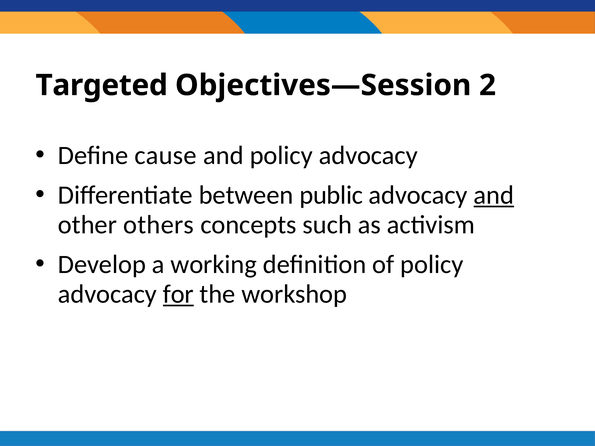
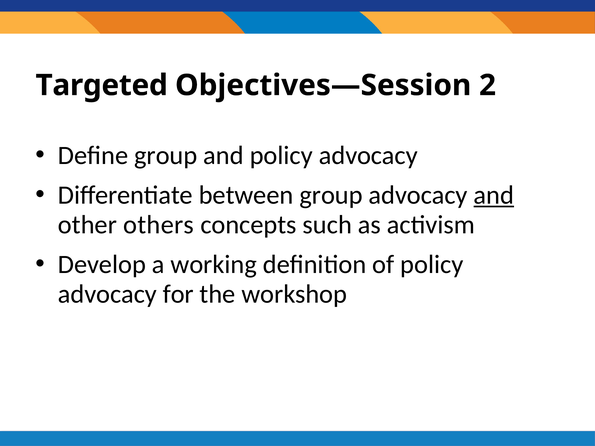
Define cause: cause -> group (166, 156)
between public: public -> group (331, 195)
for underline: present -> none (178, 294)
